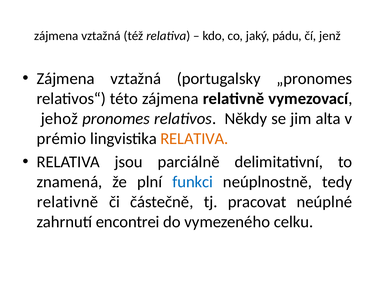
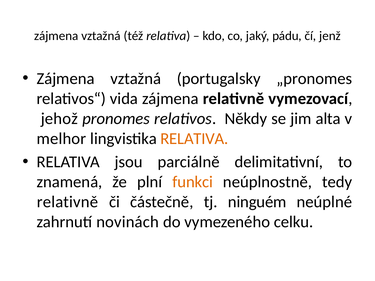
této: této -> vida (124, 99)
prémio: prémio -> melhor (61, 139)
funkci colour: blue -> orange (193, 182)
pracovat: pracovat -> ninguém (257, 202)
encontrei: encontrei -> novinách (128, 222)
